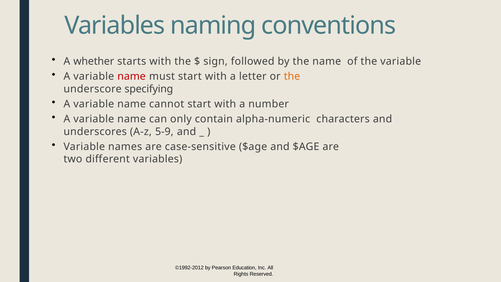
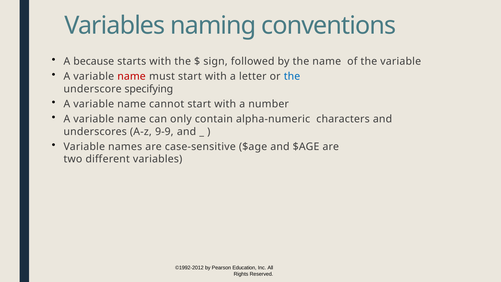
whether: whether -> because (94, 61)
the colour: orange -> blue (292, 76)
5-9: 5-9 -> 9-9 (164, 131)
